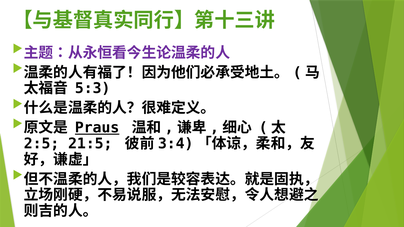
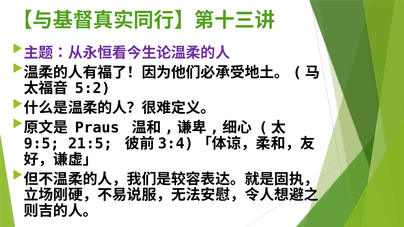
5:3: 5:3 -> 5:2 (93, 89)
Praus underline: present -> none (97, 128)
2:5: 2:5 -> 9:5 (42, 144)
